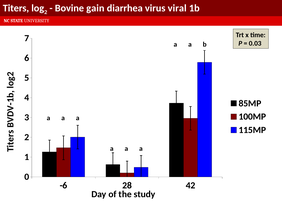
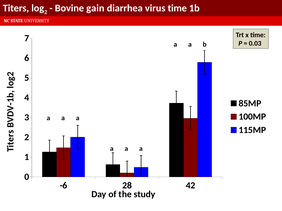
virus viral: viral -> time (177, 8)
